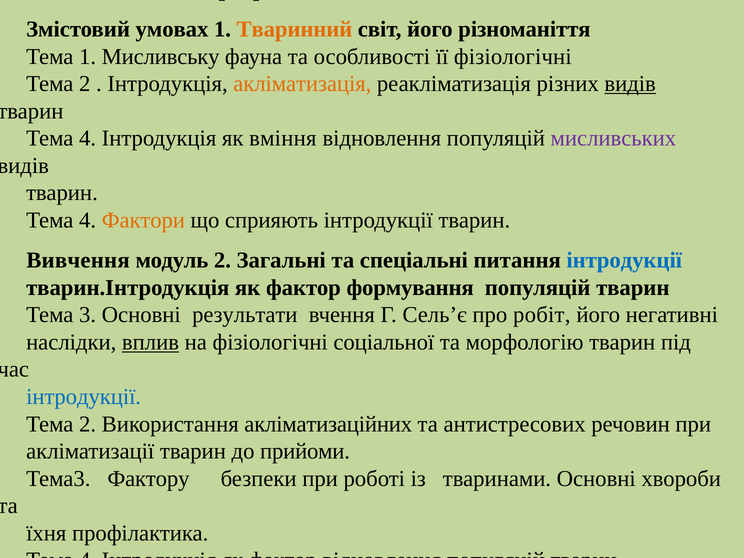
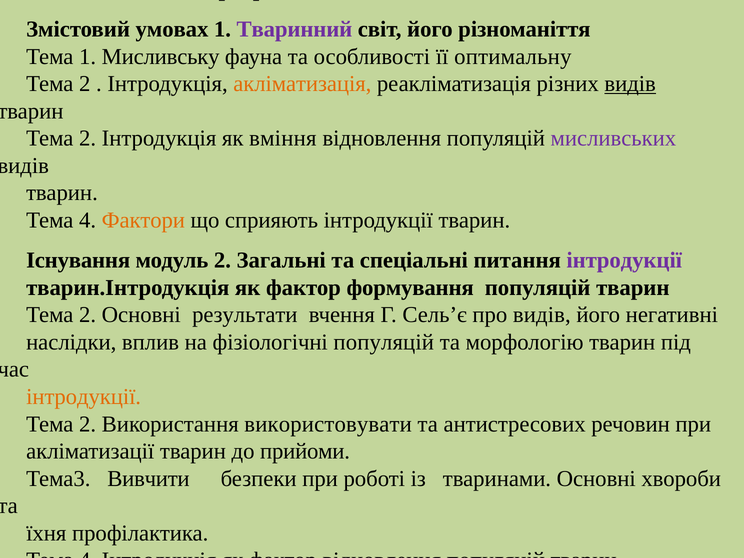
Тваринний colour: orange -> purple (294, 29)
її фізіологічні: фізіологічні -> оптимальну (513, 57)
4: 4 -> 2 (88, 138)
Вивчення: Вивчення -> Існування (78, 260)
інтродукції colour: blue -> purple (624, 260)
3: 3 -> 2 (88, 315)
про робіт: робіт -> видів (542, 315)
вплив underline: present -> none (151, 342)
фізіологічні соціальної: соціальної -> популяцій (384, 342)
інтродукції colour: blue -> orange (84, 397)
акліматизаційних: акліматизаційних -> використовувати (328, 424)
Фактору: Фактору -> Вивчити (148, 479)
